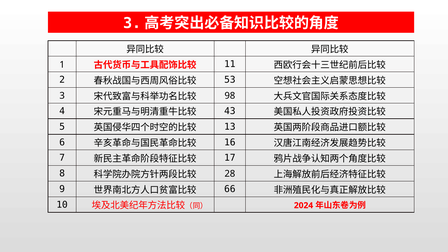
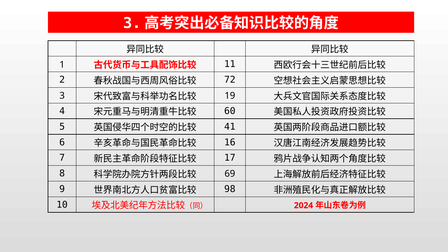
53: 53 -> 72 (230, 80)
98: 98 -> 19 (230, 96)
43: 43 -> 60 (230, 111)
13: 13 -> 41 (230, 127)
28: 28 -> 69 (230, 174)
66: 66 -> 98 (230, 189)
